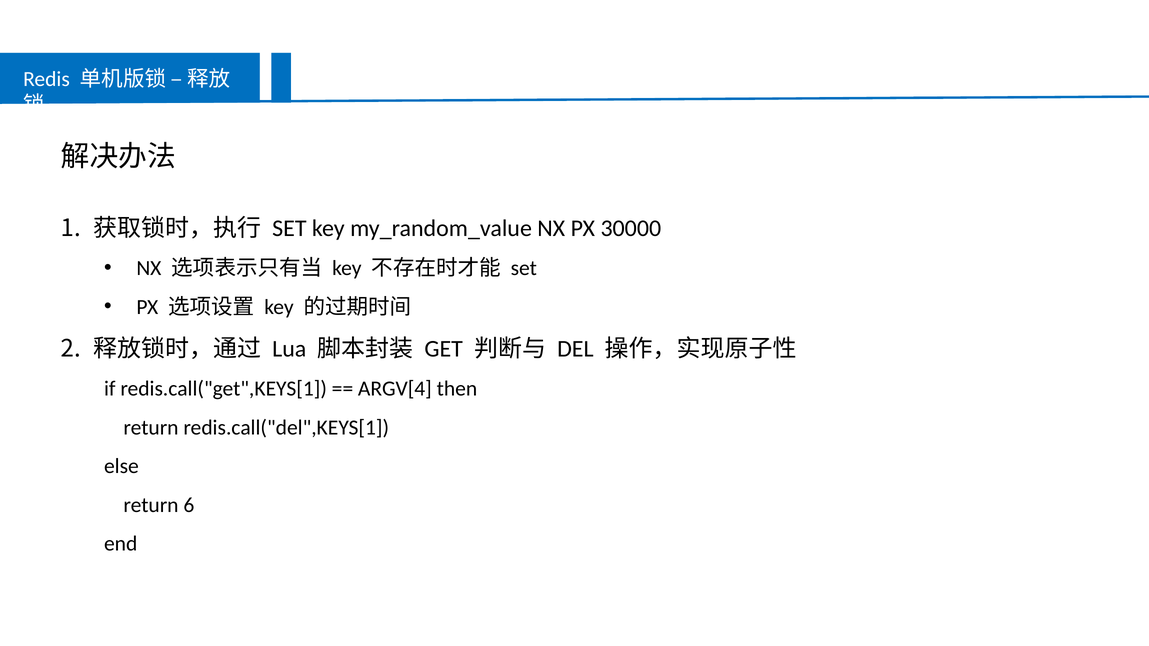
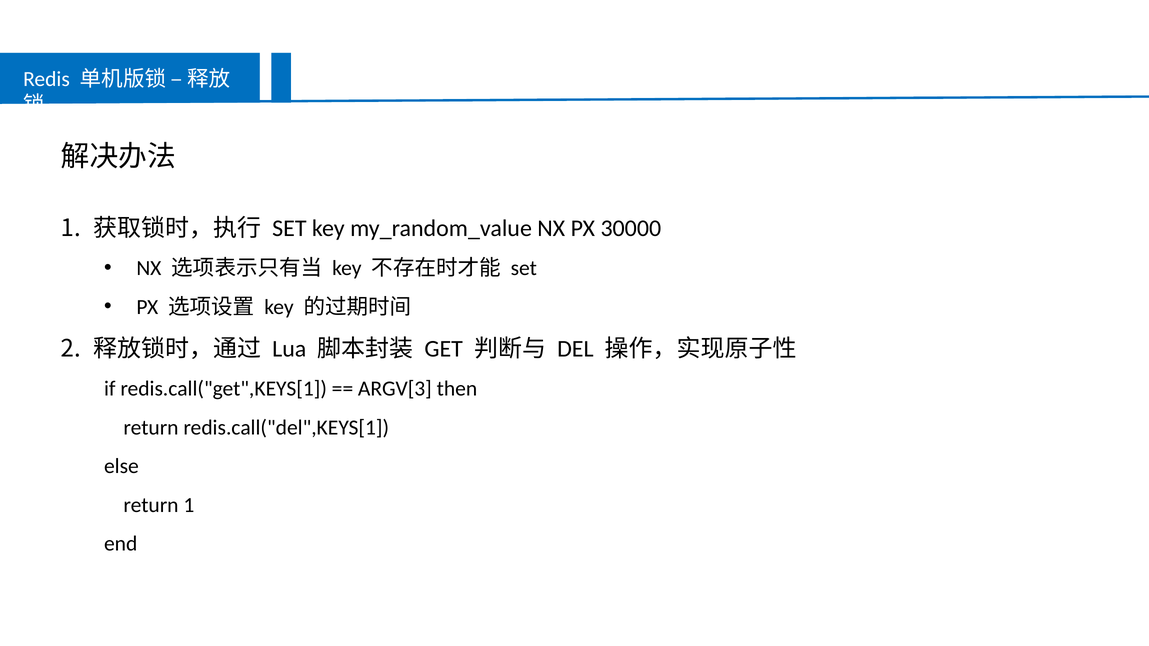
ARGV[4: ARGV[4 -> ARGV[3 (395, 389)
return 6: 6 -> 1 (189, 505)
